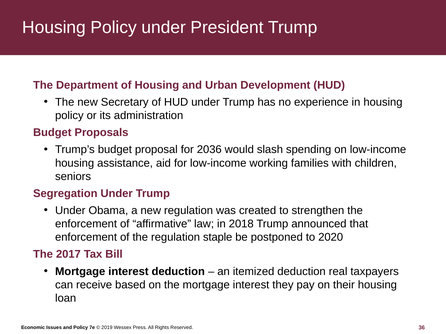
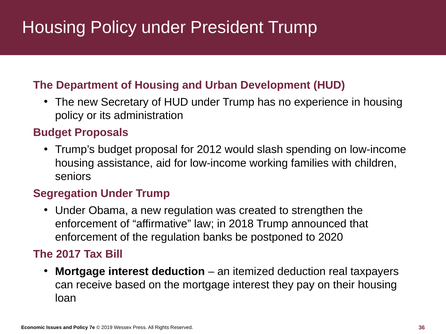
2036: 2036 -> 2012 (209, 150)
staple: staple -> banks (218, 238)
